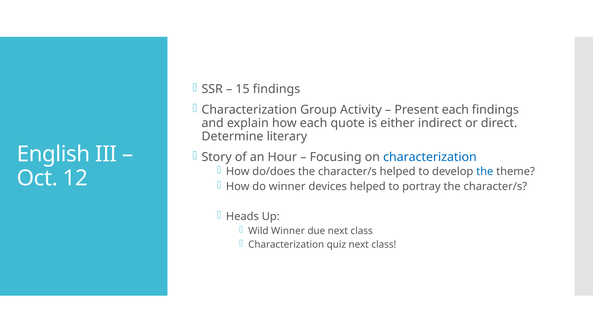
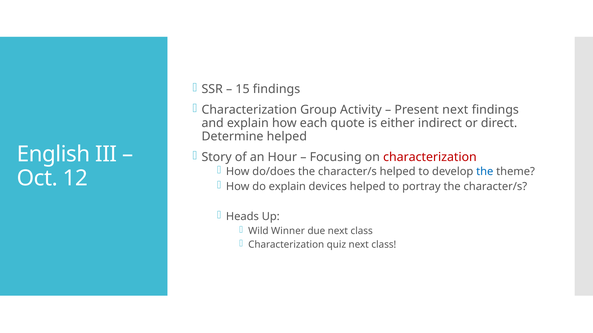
Present each: each -> next (455, 110)
Determine literary: literary -> helped (287, 137)
characterization colour: blue -> red (430, 157)
do winner: winner -> explain (287, 187)
